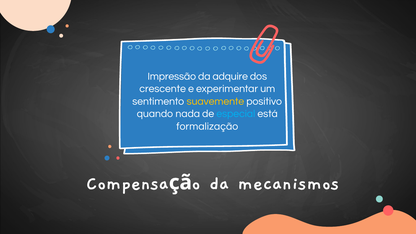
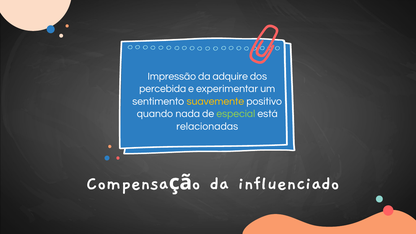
crescente: crescente -> percebida (163, 89)
especial colour: light blue -> light green (236, 114)
formalização: formalização -> relacionadas (207, 126)
mecanismos: mecanismos -> influenciado (289, 183)
